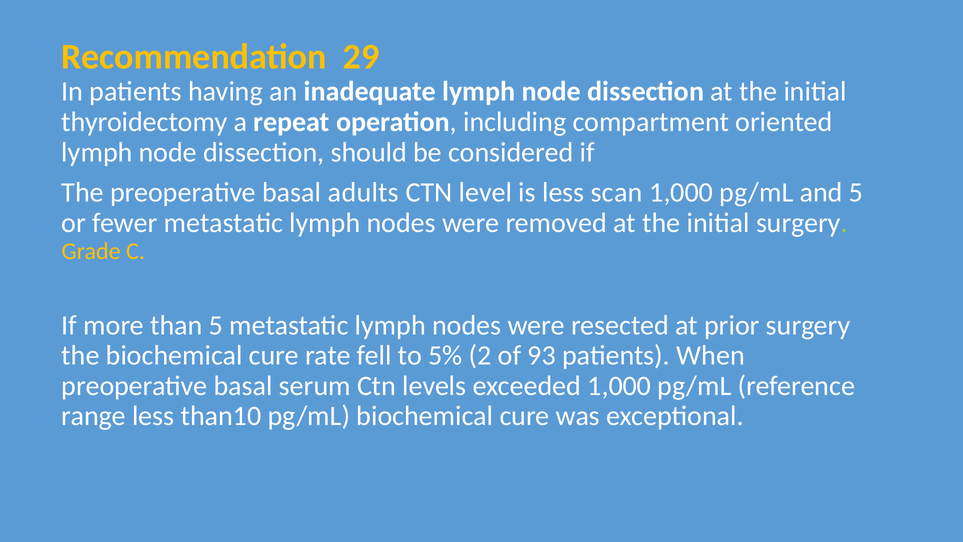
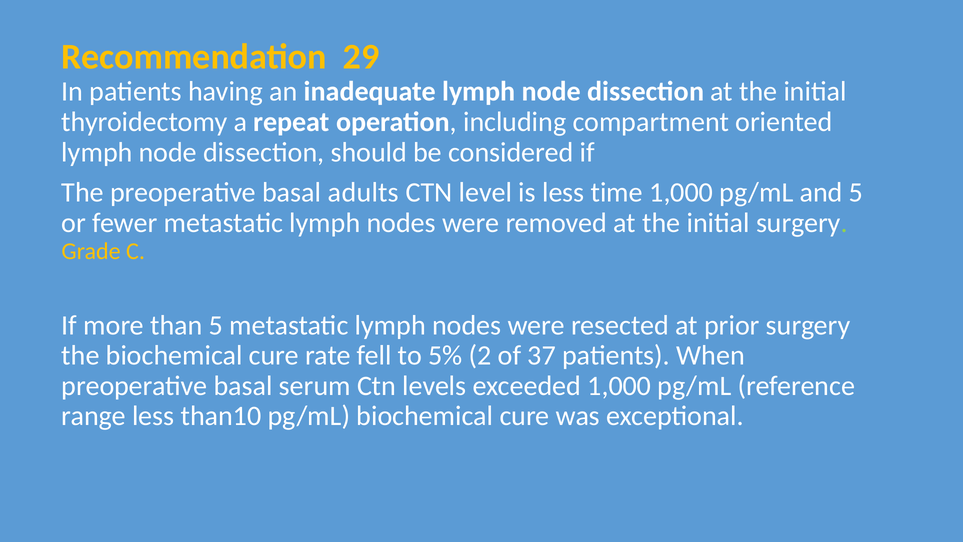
scan: scan -> time (617, 193)
93: 93 -> 37 (542, 355)
